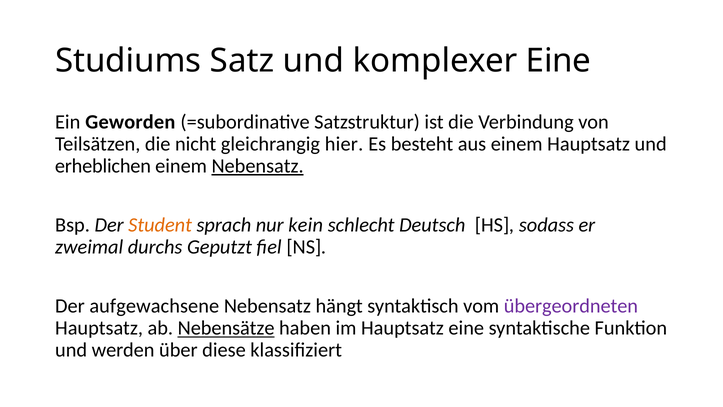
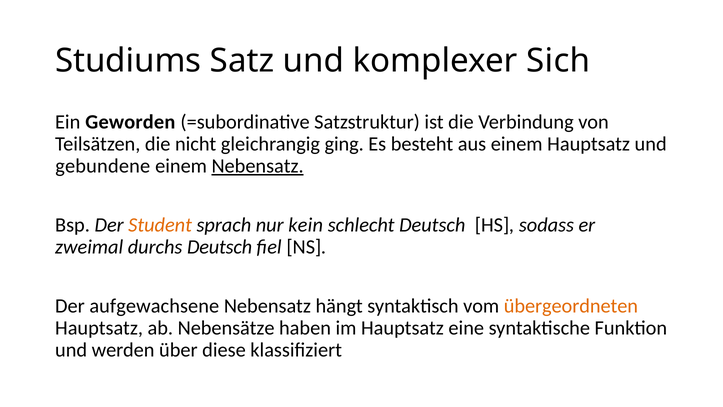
komplexer Eine: Eine -> Sich (558, 61)
hier: hier -> ging (344, 144)
erheblichen: erheblichen -> gebundene (103, 166)
durchs Geputzt: Geputzt -> Deutsch (220, 247)
übergeordneten colour: purple -> orange (571, 306)
Nebensätze underline: present -> none (226, 328)
